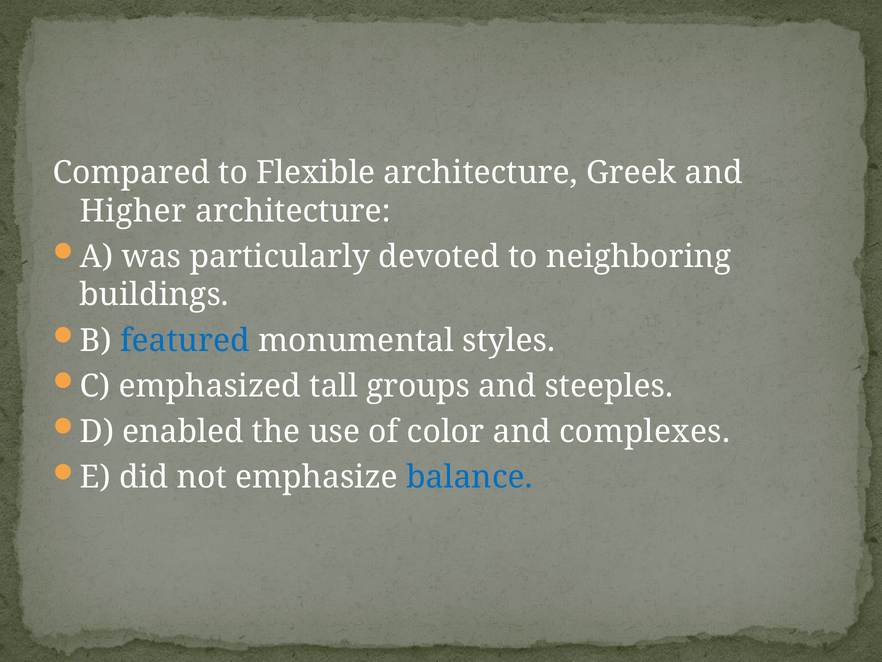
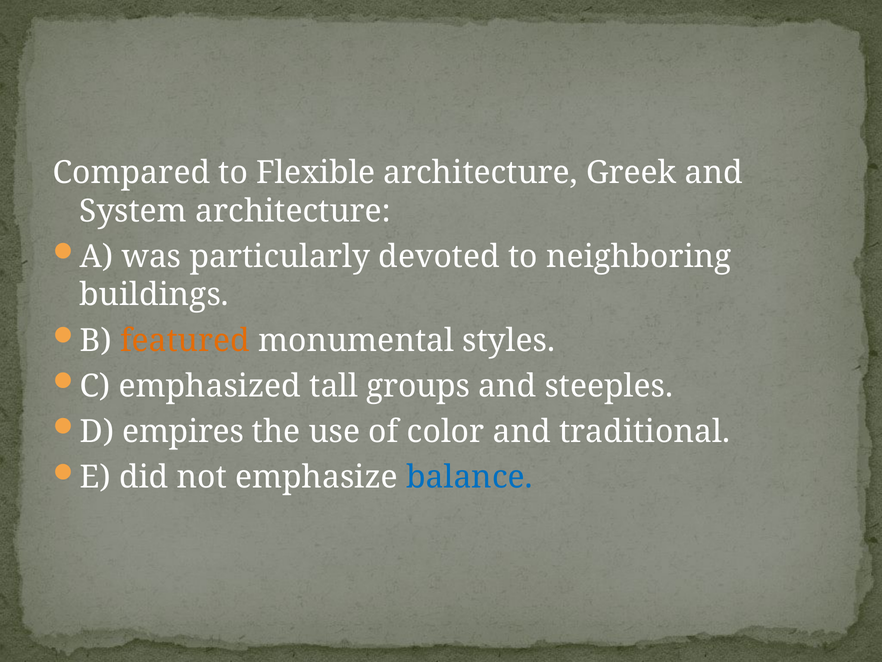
Higher: Higher -> System (133, 211)
featured colour: blue -> orange (185, 340)
enabled: enabled -> empires (183, 431)
complexes: complexes -> traditional (645, 431)
